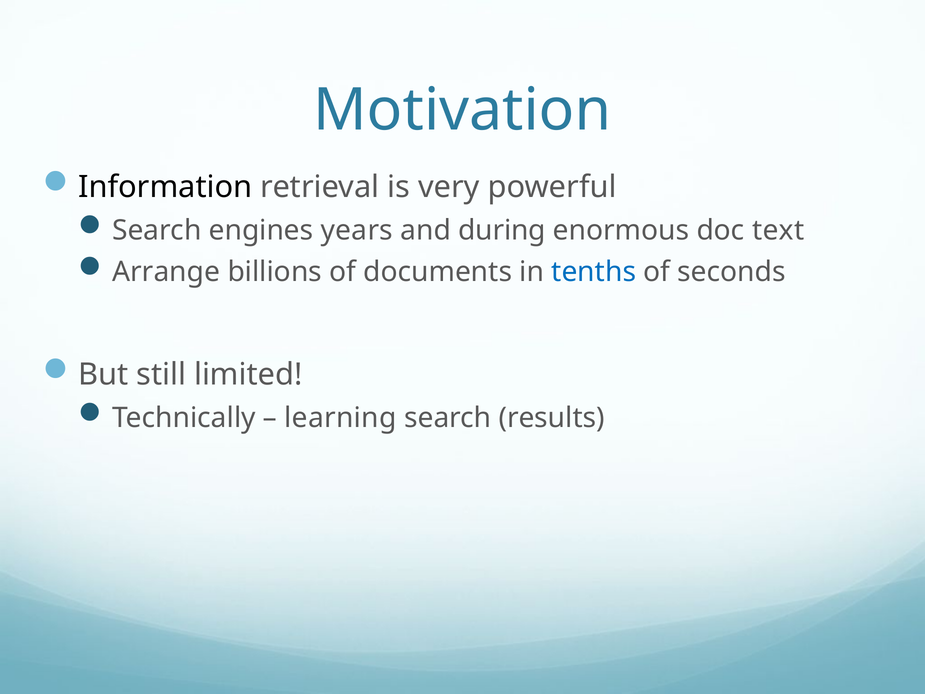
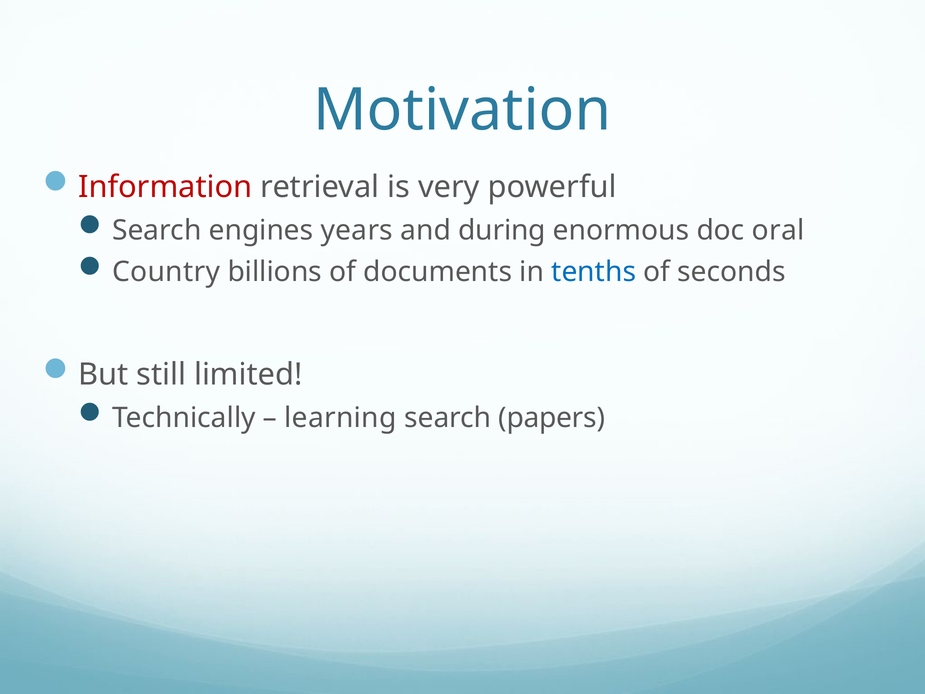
Information colour: black -> red (165, 187)
text: text -> oral (778, 230)
Arrange: Arrange -> Country (166, 272)
results: results -> papers (552, 418)
